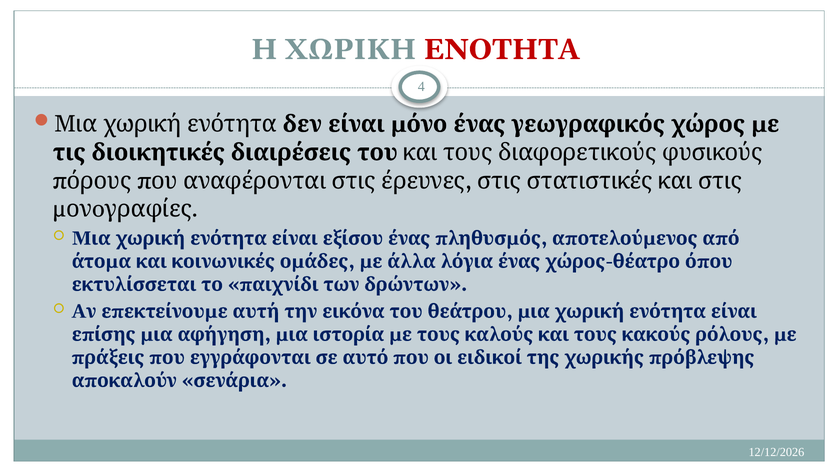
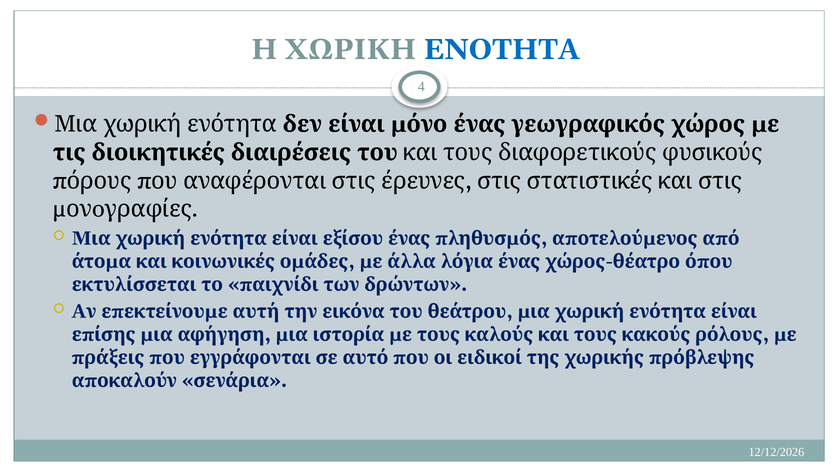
ΕΝΟΤΗΤΑ colour: red -> blue (502, 49)
